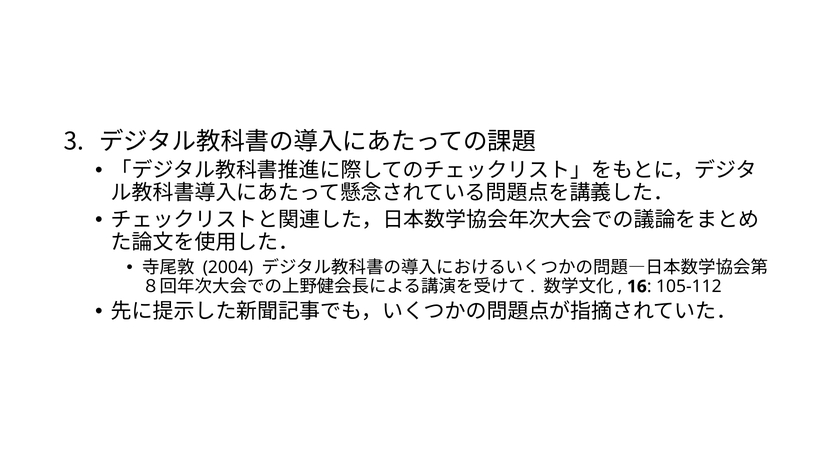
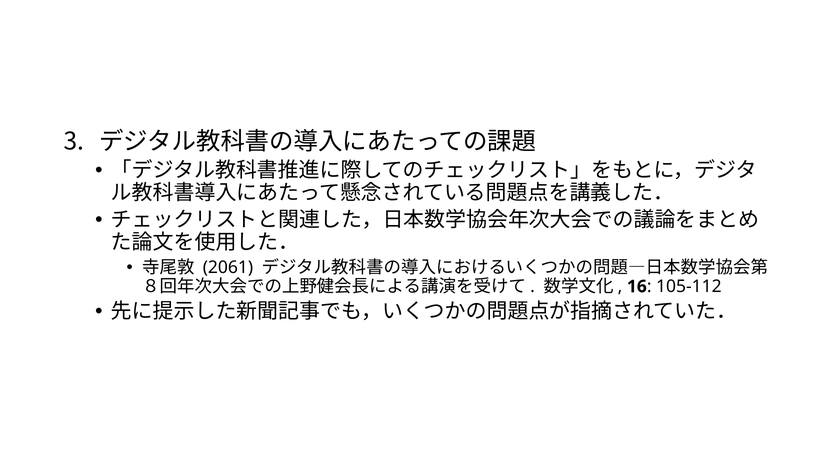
2004: 2004 -> 2061 (228, 268)
